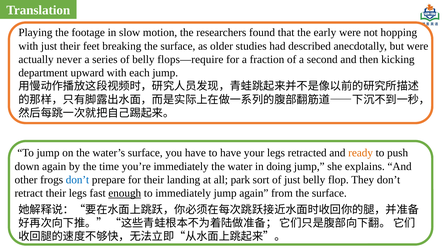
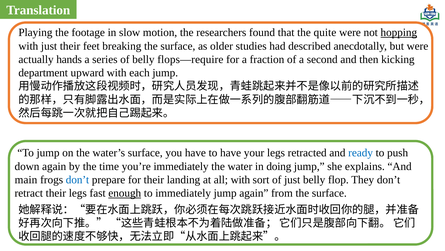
early: early -> quite (325, 33)
hopping underline: none -> present (399, 33)
never: never -> hands (69, 59)
ready colour: orange -> blue (361, 153)
other: other -> main (26, 179)
all park: park -> with (240, 179)
